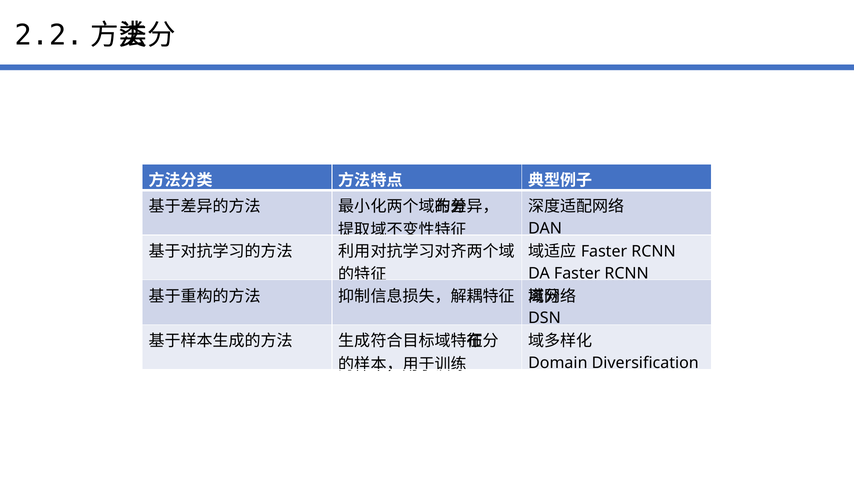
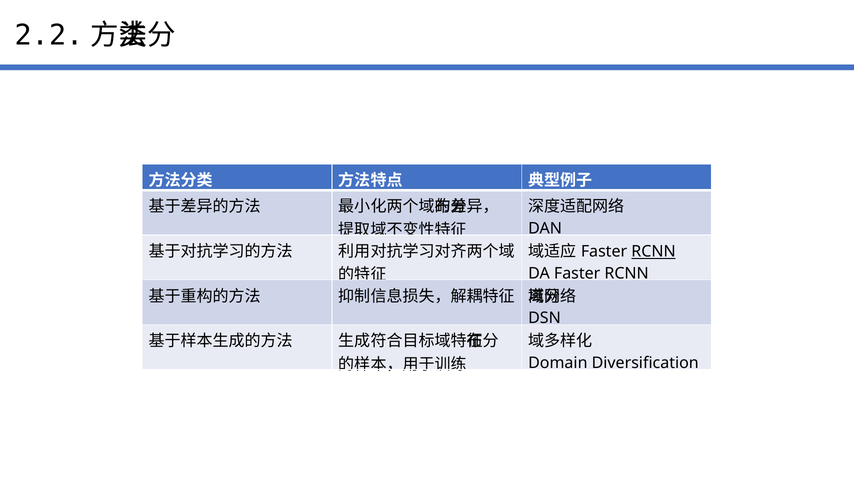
RCNN underline: none -> present (654, 252)
